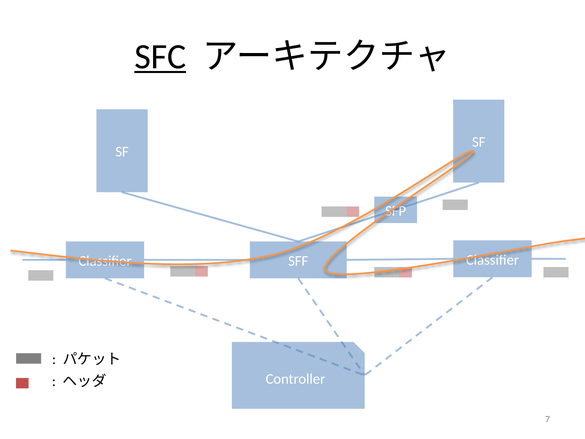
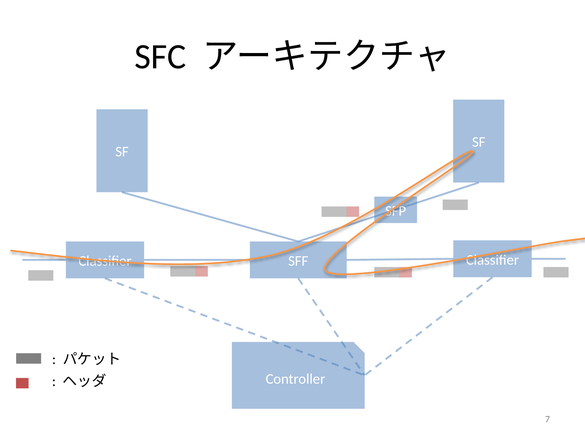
SFC underline: present -> none (160, 57)
